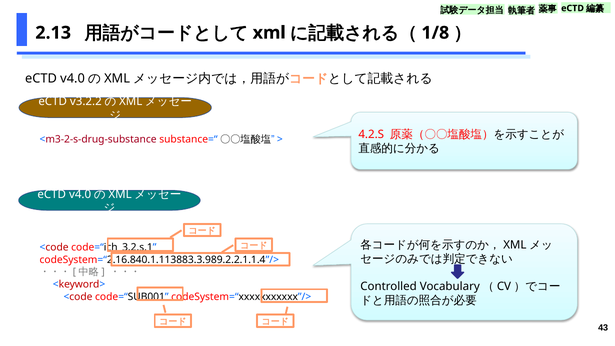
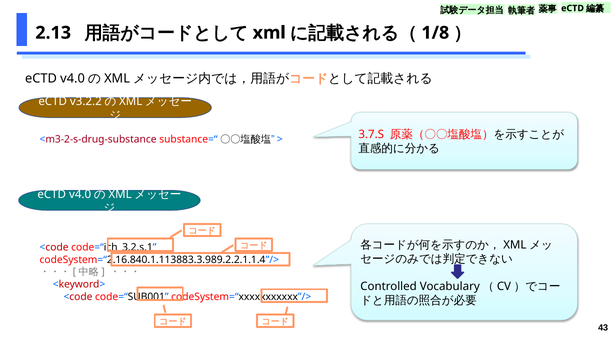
4.2.S: 4.2.S -> 3.7.S (371, 135)
